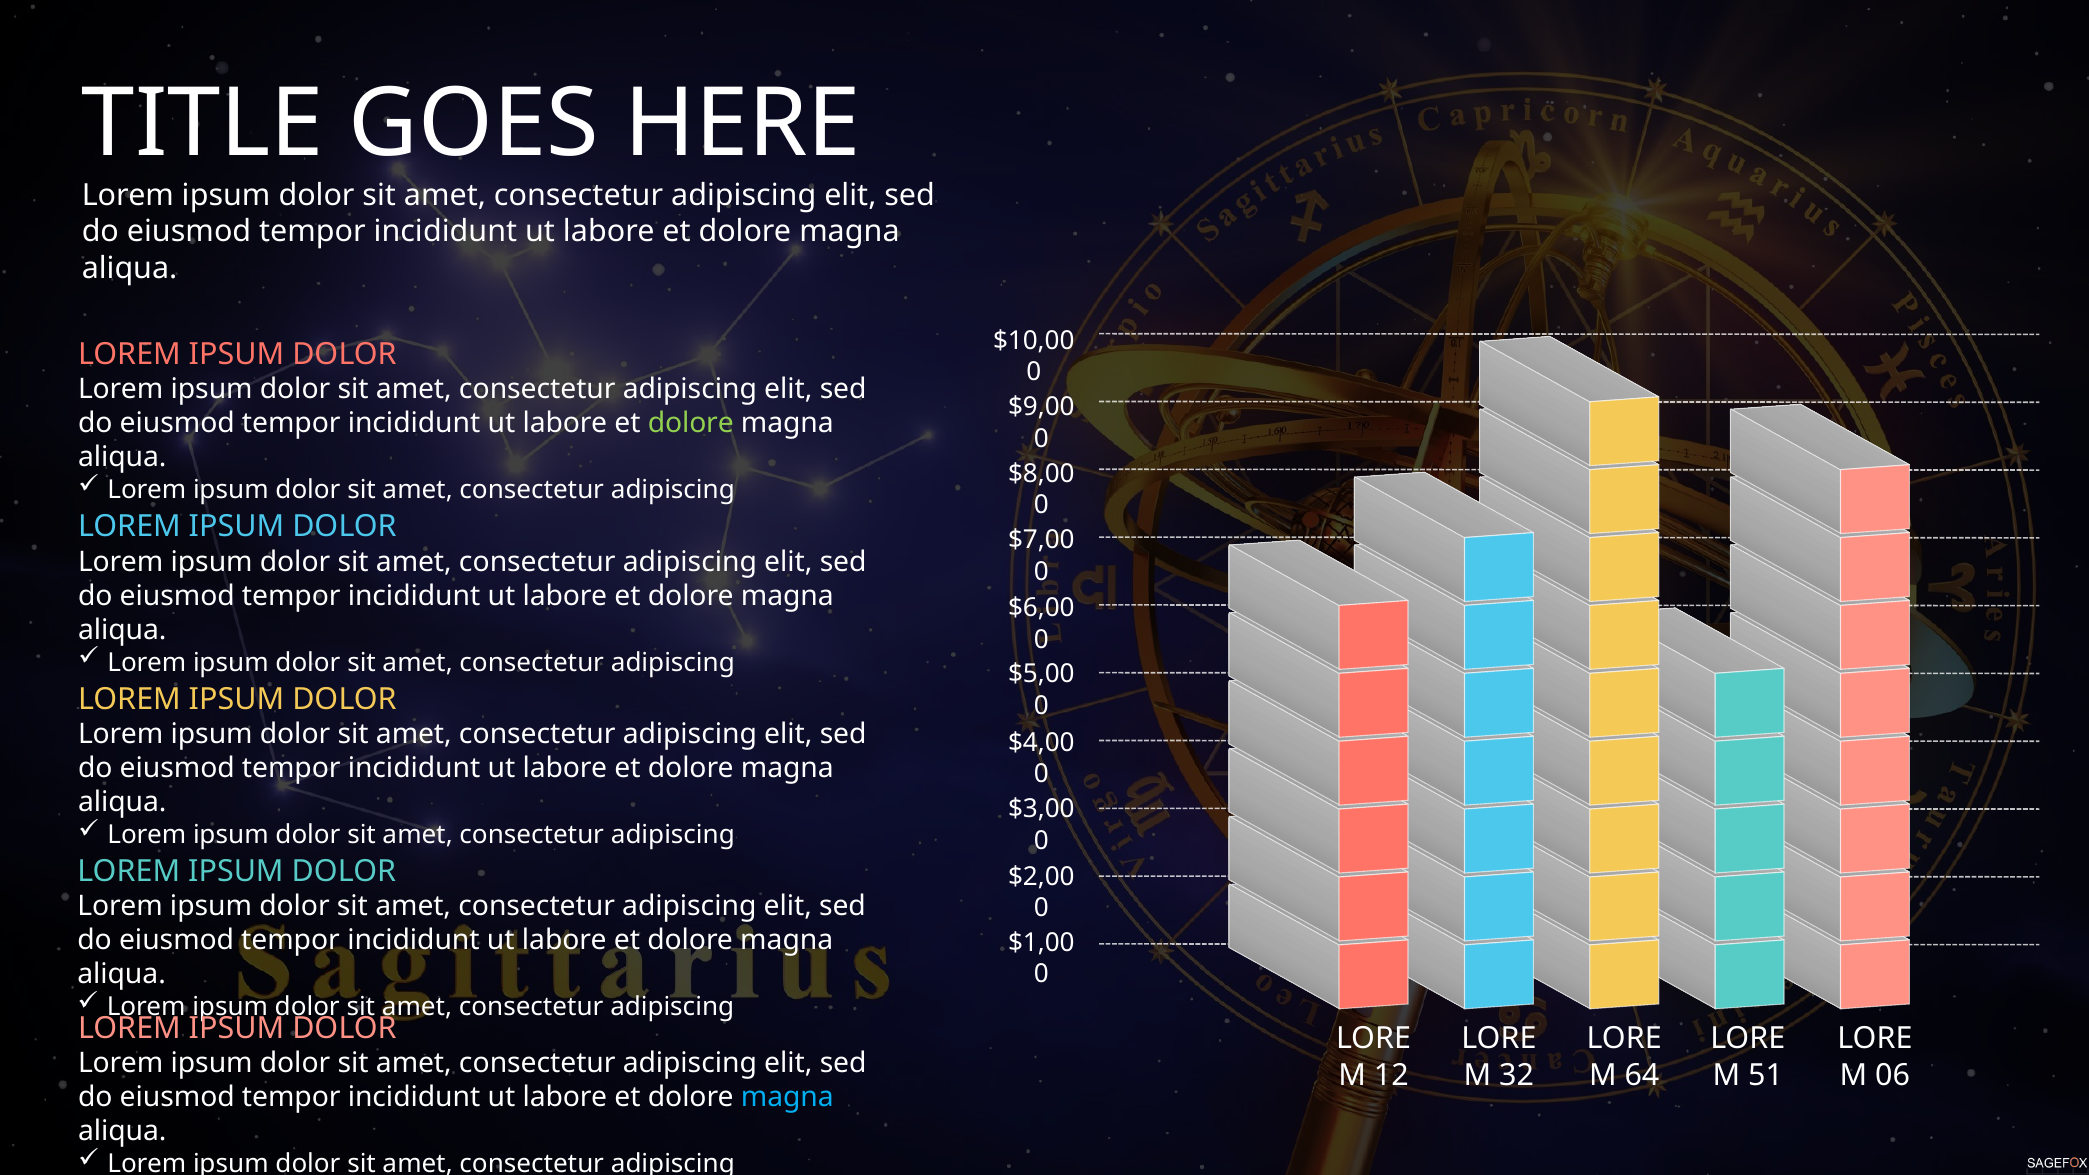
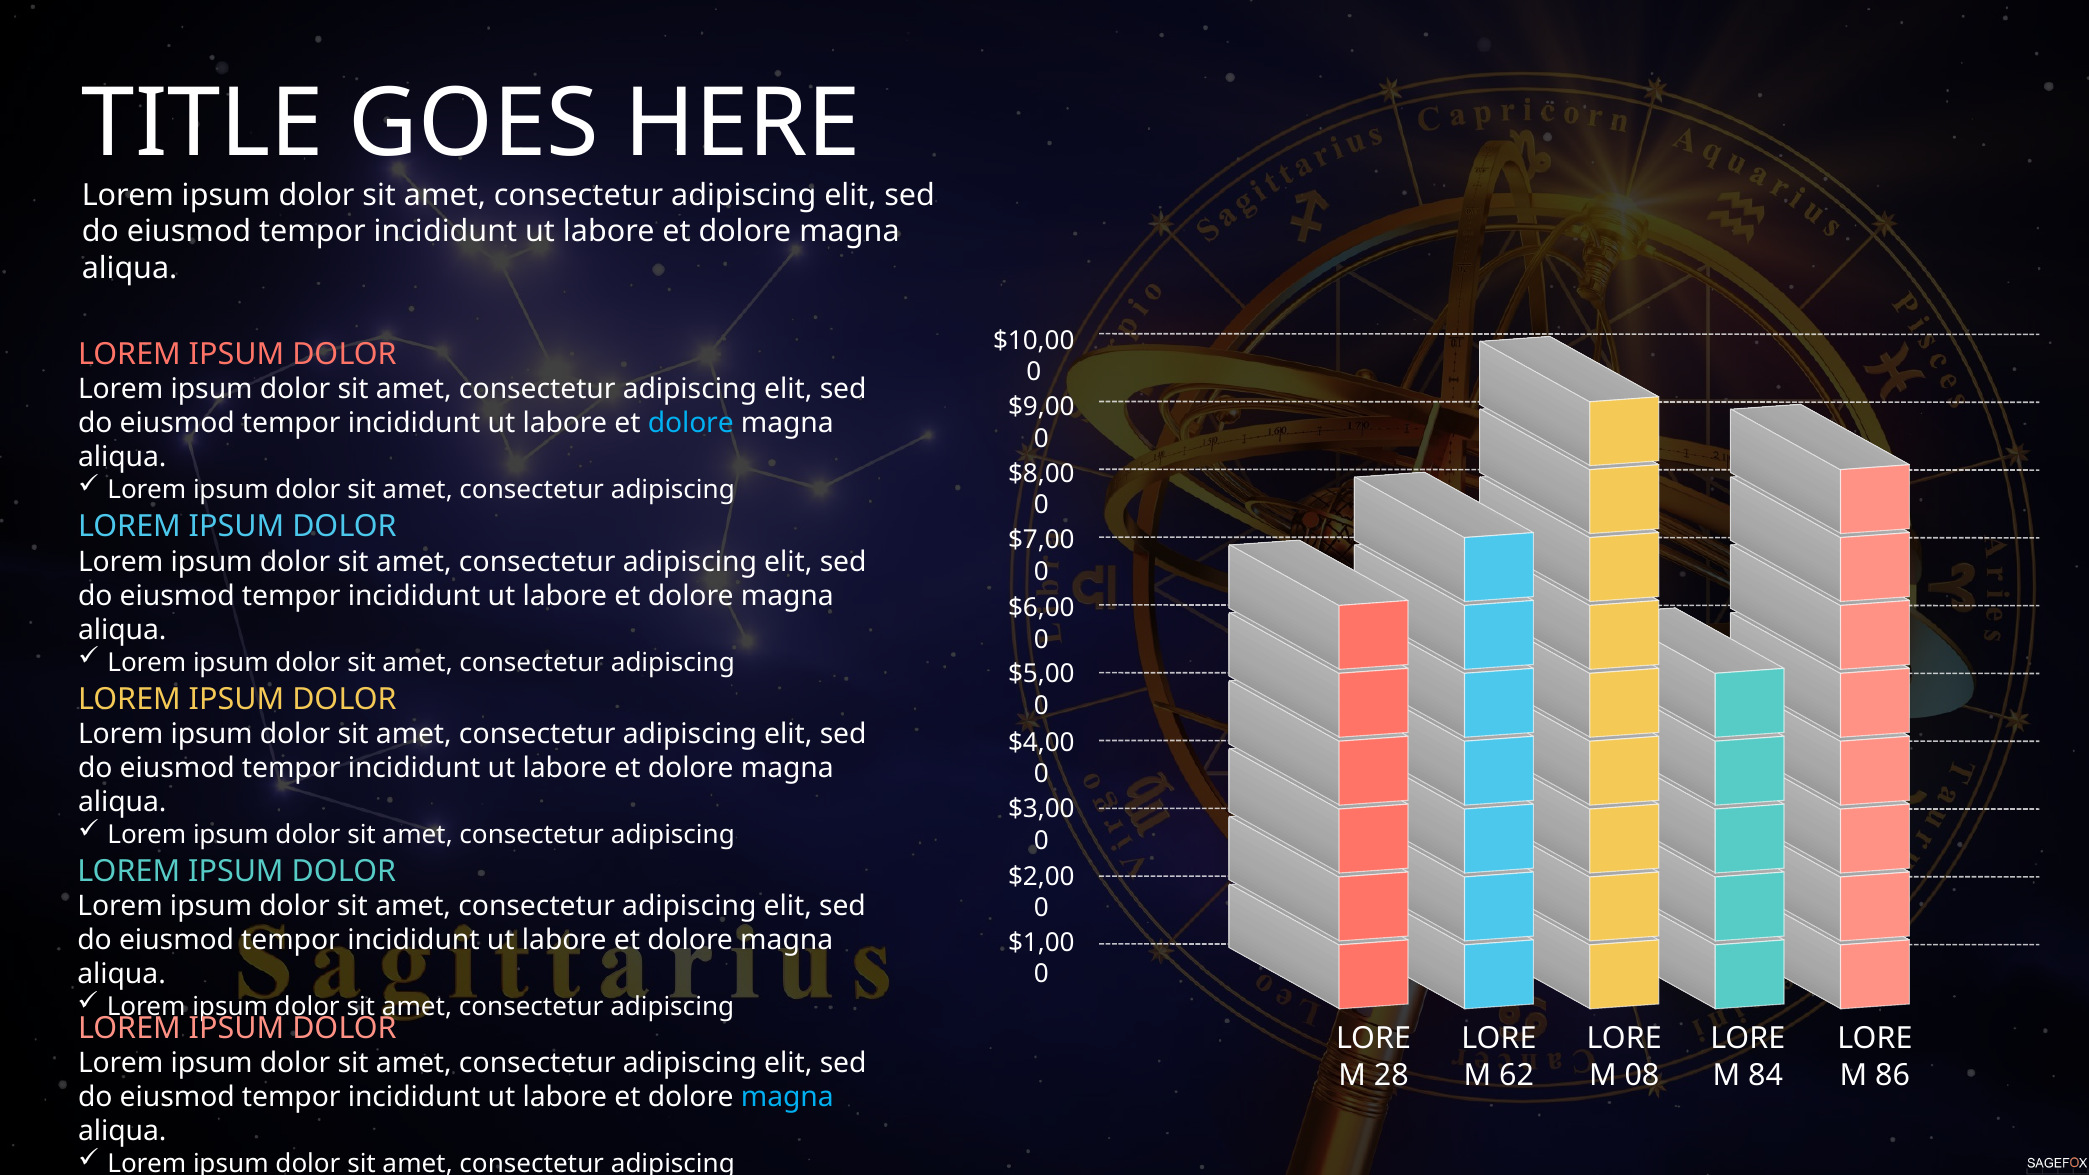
dolore colour: light green -> light blue (691, 424)
12: 12 -> 28 (1391, 1075)
32: 32 -> 62 (1517, 1075)
64: 64 -> 08 (1642, 1075)
51: 51 -> 84 (1766, 1075)
06: 06 -> 86 (1893, 1075)
